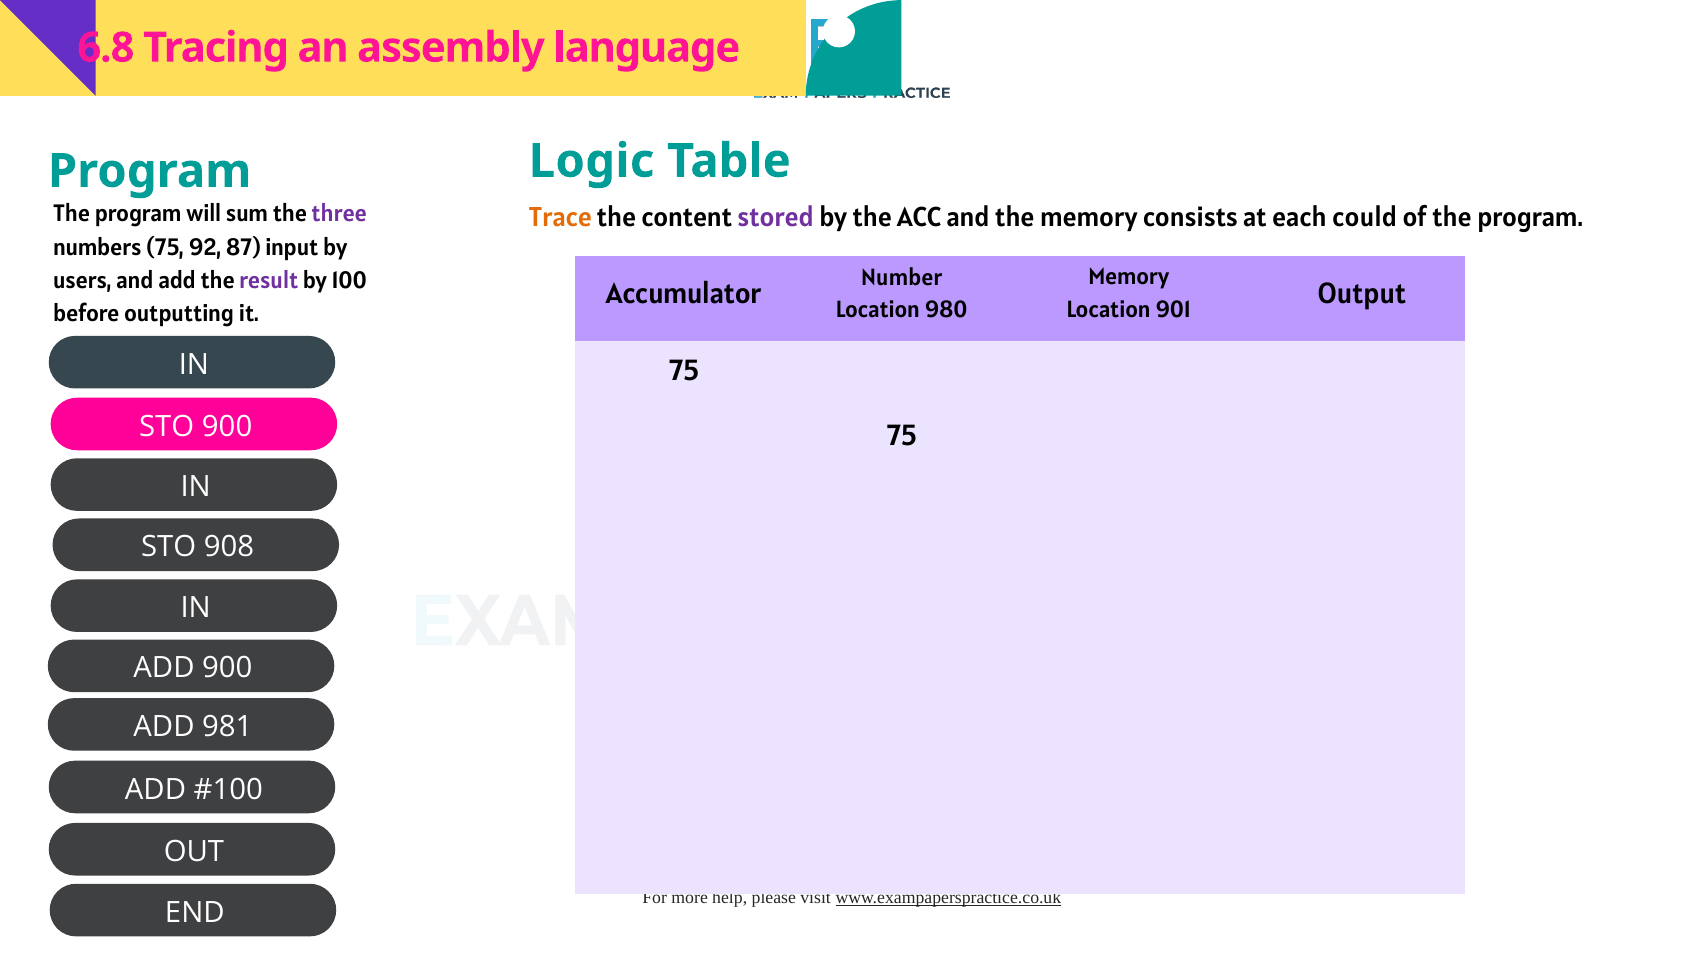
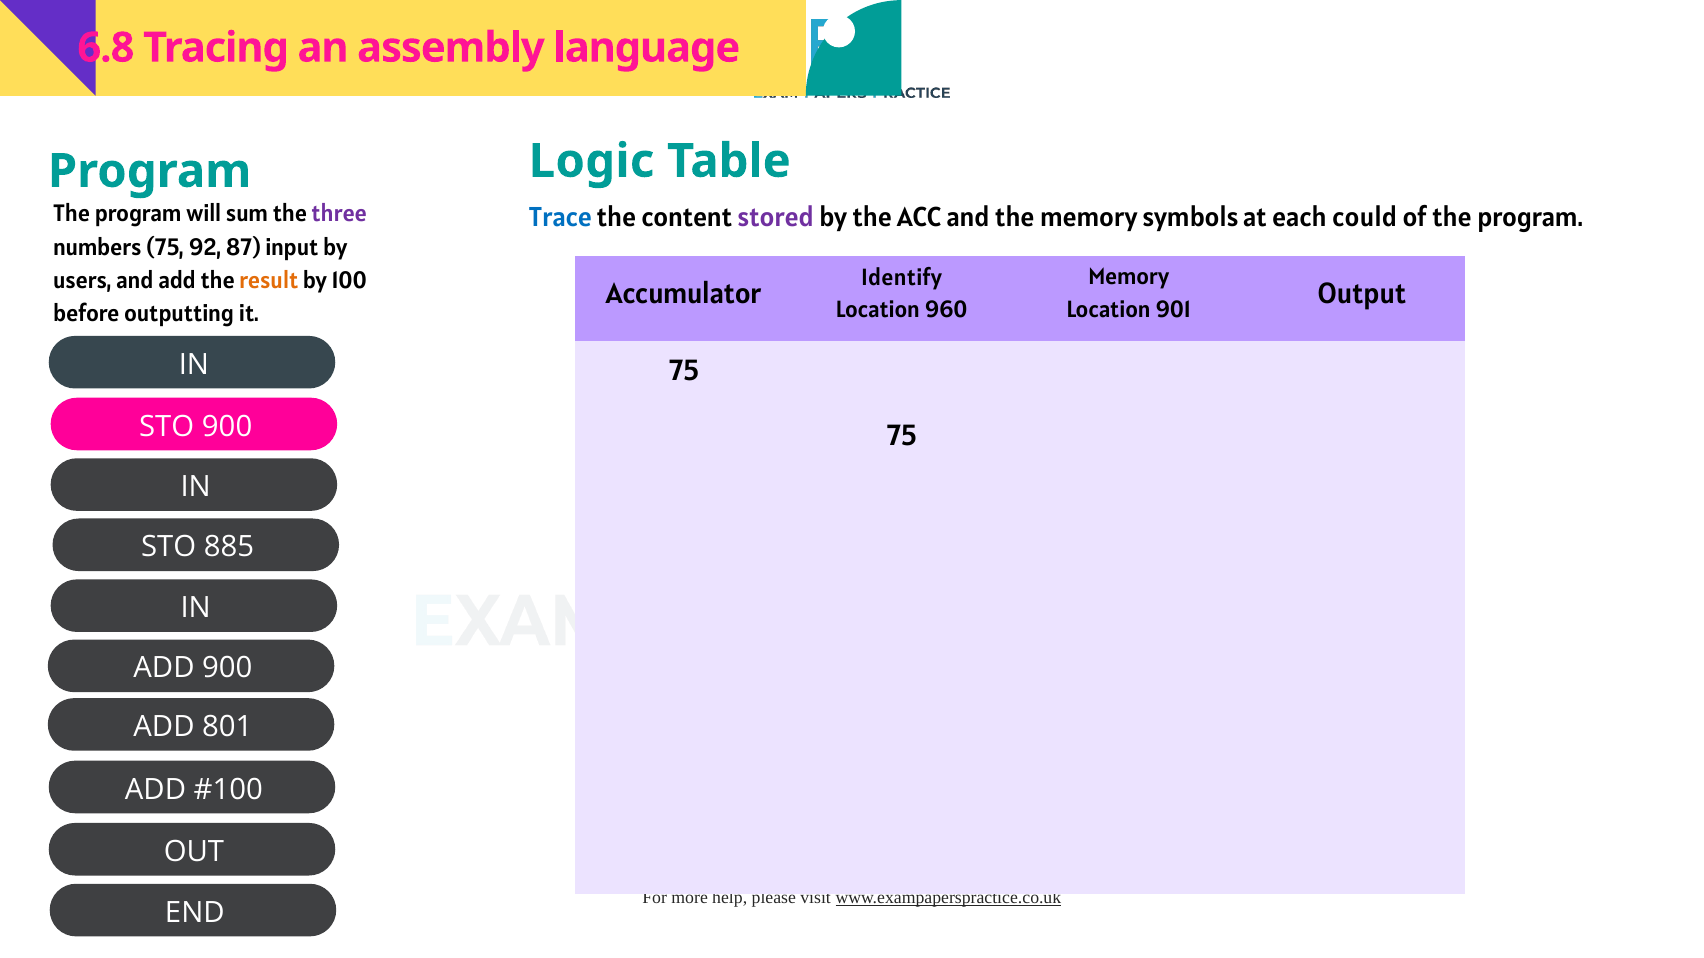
Trace colour: orange -> blue (560, 217)
consists: consists -> symbols (1190, 217)
Number: Number -> Identify (902, 277)
result colour: purple -> orange (269, 281)
980: 980 -> 960 (946, 310)
908: 908 -> 885 (229, 547)
981: 981 -> 801 (227, 727)
